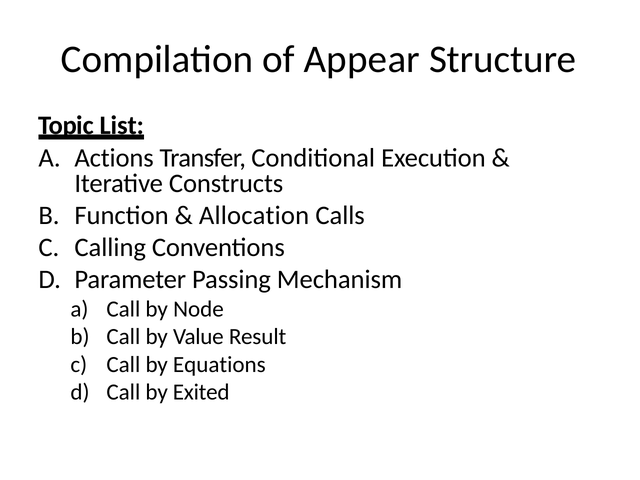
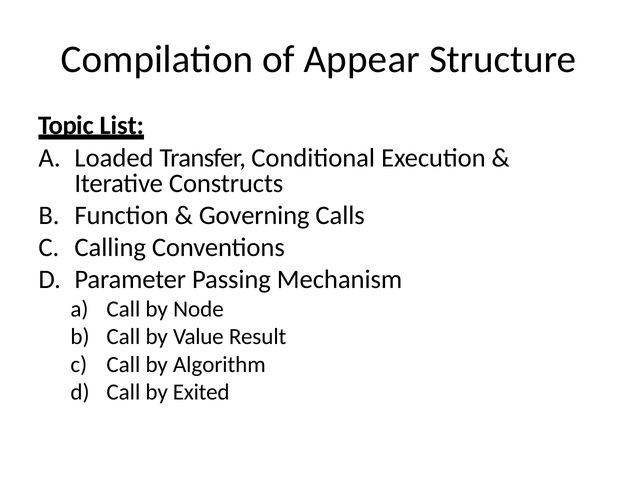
Actions: Actions -> Loaded (114, 158)
Allocation: Allocation -> Governing (254, 215)
Equations: Equations -> Algorithm (219, 364)
